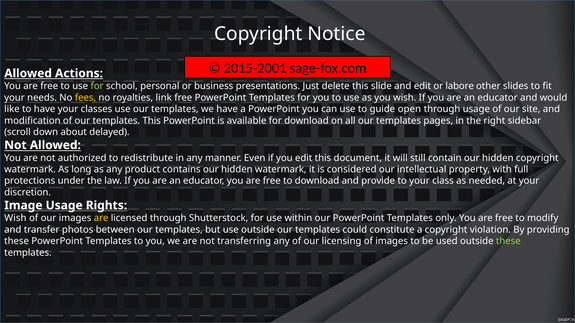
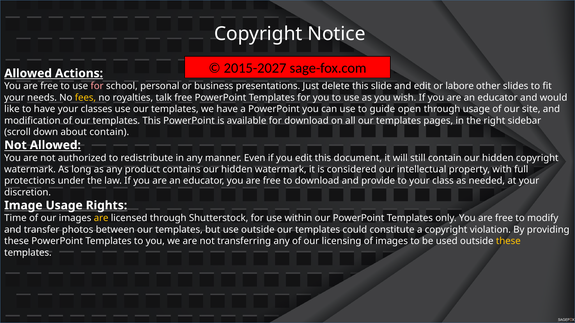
2015-2001: 2015-2001 -> 2015-2027 (255, 68)
for colour: light green -> pink (97, 86)
link: link -> talk (164, 98)
about delayed: delayed -> contain (109, 132)
Wish: Wish -> Time (15, 218)
these colour: light green -> yellow (508, 241)
